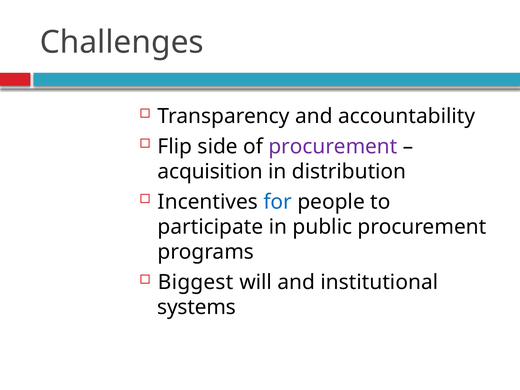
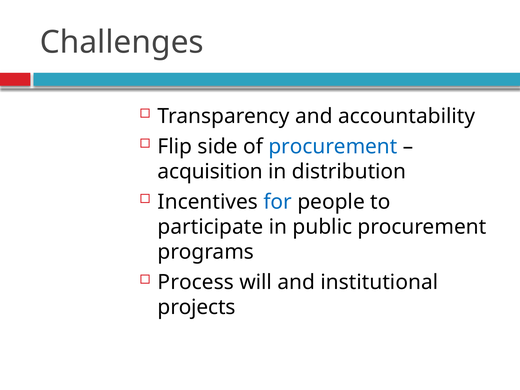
procurement colour: purple -> blue (333, 146)
Biggest: Biggest -> Process (196, 282)
systems: systems -> projects (197, 307)
